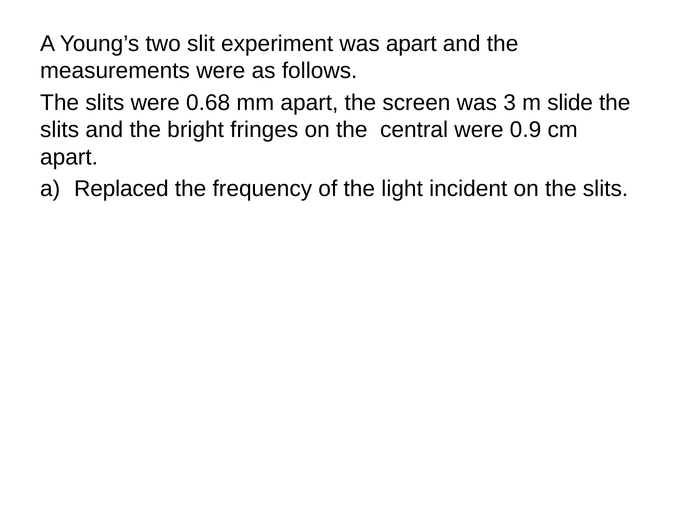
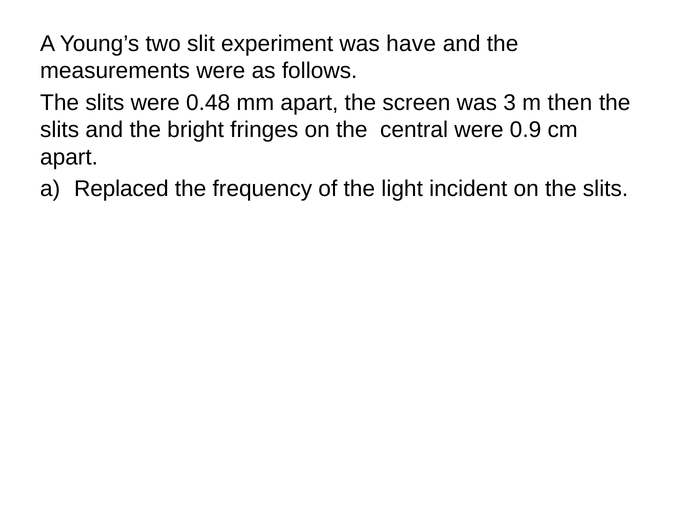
was apart: apart -> have (411, 44)
0.68: 0.68 -> 0.48 (208, 103)
slide: slide -> then (570, 103)
